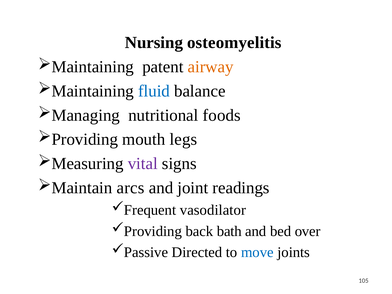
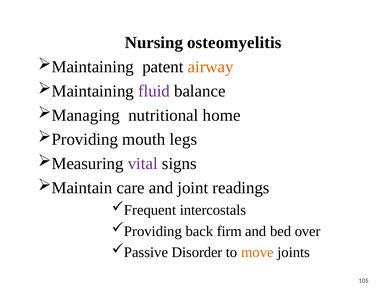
fluid colour: blue -> purple (154, 91)
foods: foods -> home (222, 115)
arcs: arcs -> care (131, 188)
vasodilator: vasodilator -> intercostals (213, 210)
bath: bath -> firm (229, 231)
Directed: Directed -> Disorder (197, 252)
move colour: blue -> orange (257, 252)
